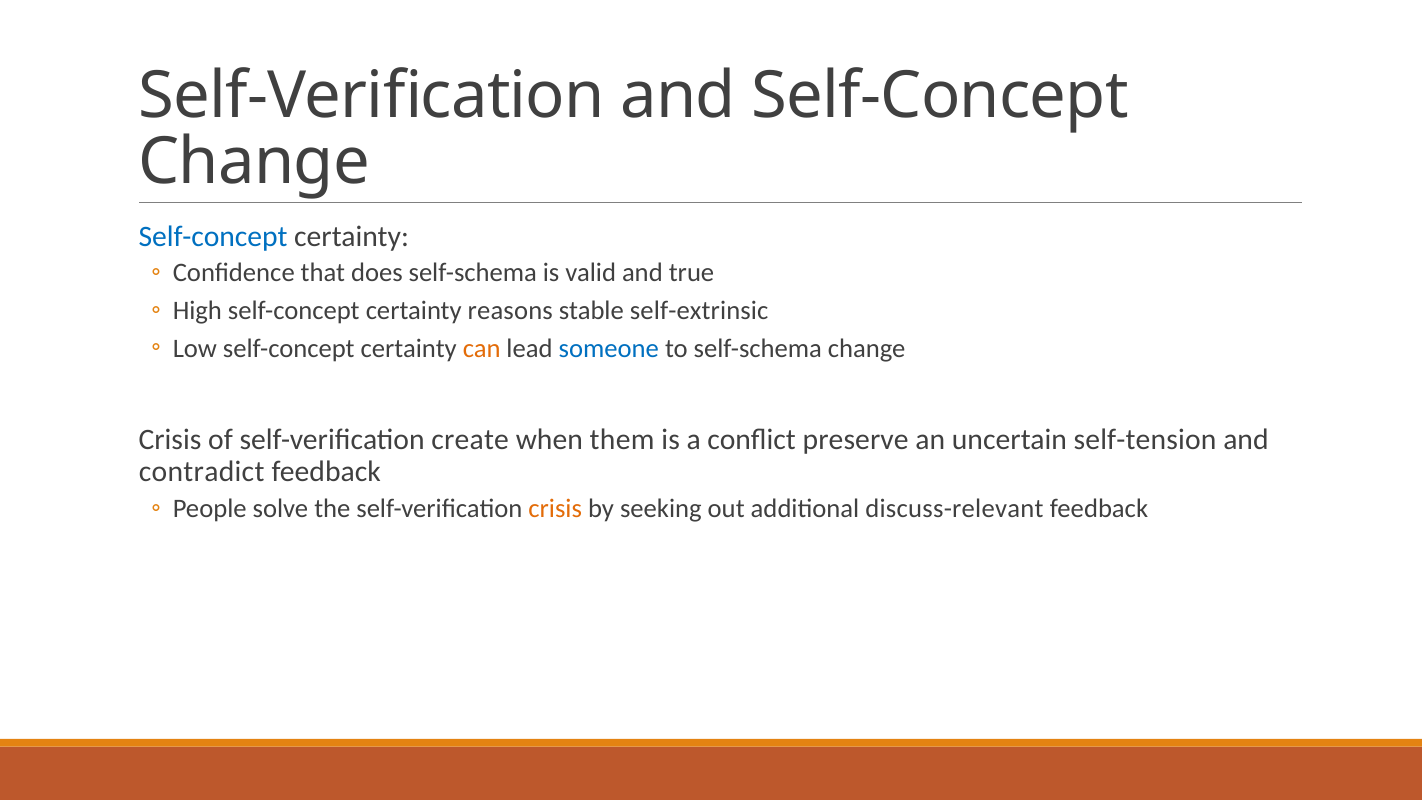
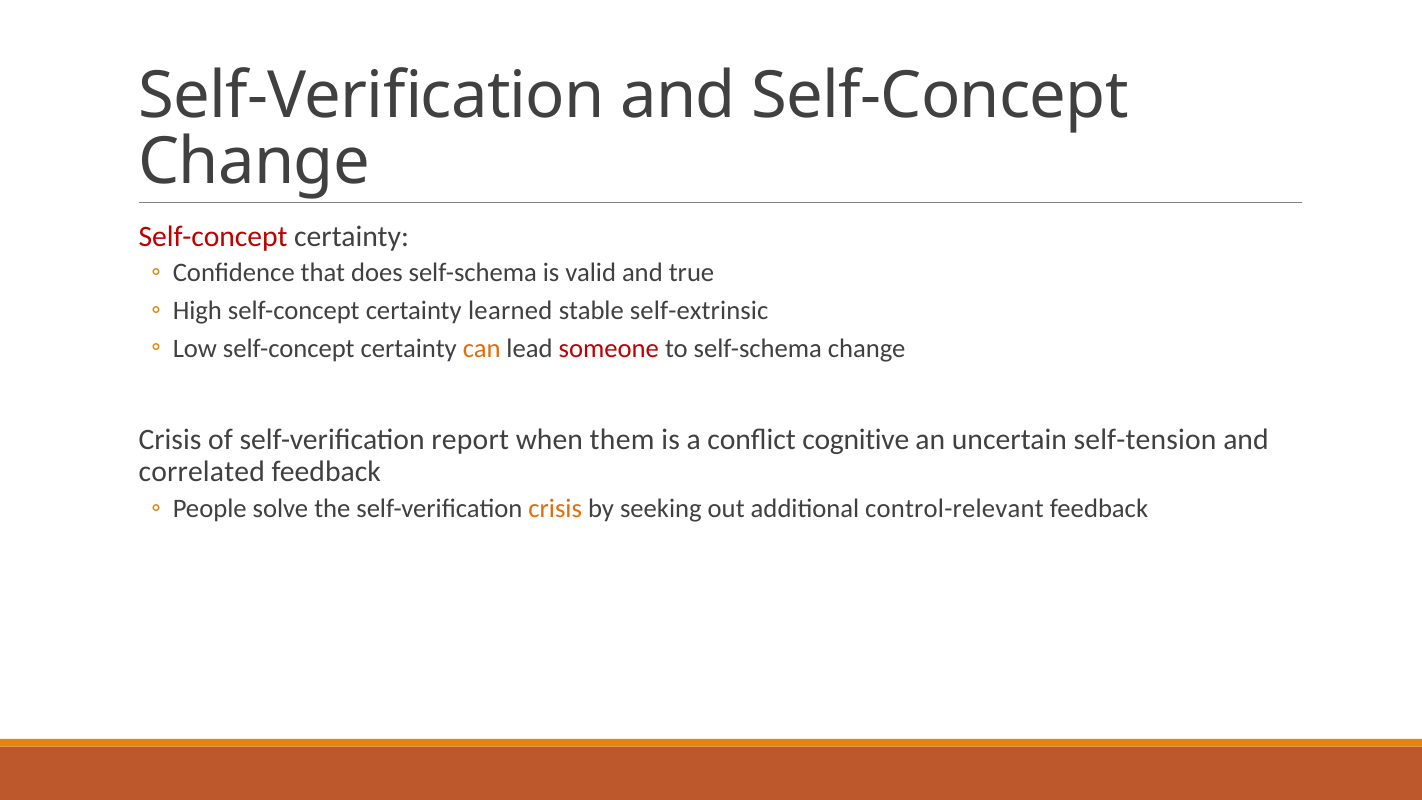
Self-concept colour: blue -> red (213, 236)
reasons: reasons -> learned (510, 311)
someone colour: blue -> red (609, 348)
create: create -> report (470, 440)
preserve: preserve -> cognitive (856, 440)
contradict: contradict -> correlated (202, 472)
discuss-relevant: discuss-relevant -> control-relevant (954, 508)
